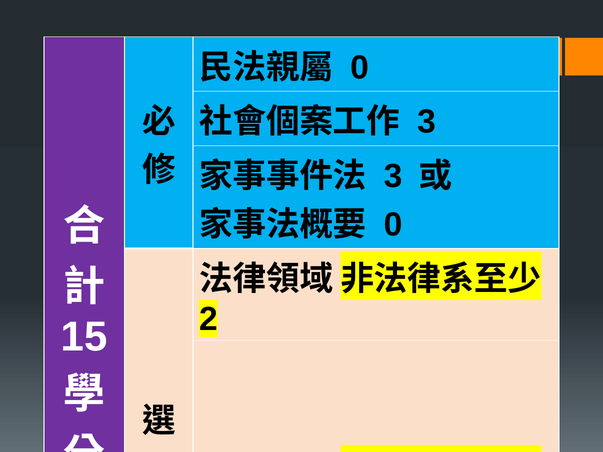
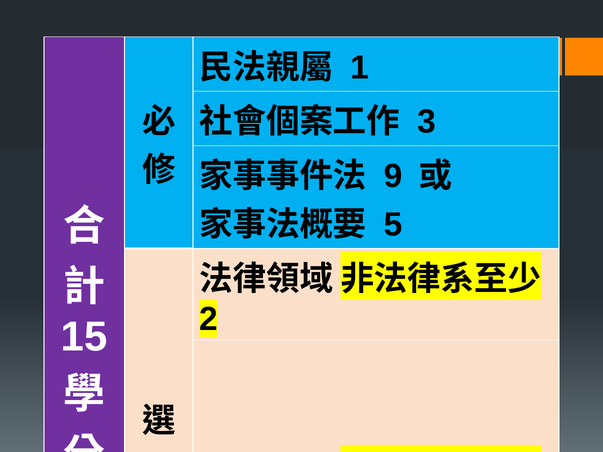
0: 0 -> 1 (360, 68)
3: 3 -> 9 (393, 176)
0: 0 -> 5 (393, 225)
